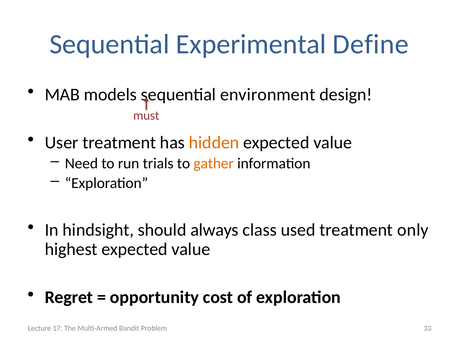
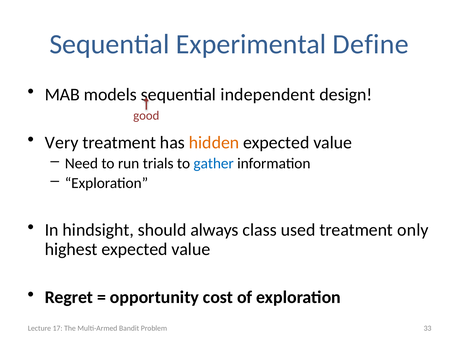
environment: environment -> independent (268, 95)
must: must -> good (146, 116)
User: User -> Very (62, 143)
gather colour: orange -> blue (214, 163)
